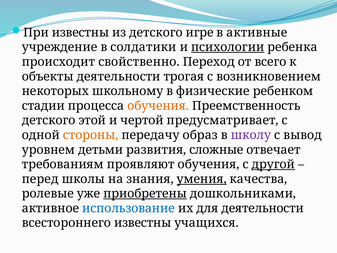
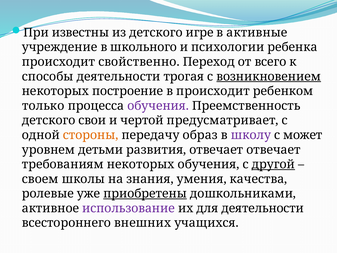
солдатики: солдатики -> школьного (144, 47)
психологии underline: present -> none (228, 47)
объекты: объекты -> способы (48, 76)
возникновением underline: none -> present (269, 76)
школьному: школьному -> построение (128, 91)
в физические: физические -> происходит (213, 91)
стадии: стадии -> только (43, 106)
обучения colour: orange -> purple (158, 106)
этой: этой -> свои (92, 120)
вывод: вывод -> может (303, 135)
развития сложные: сложные -> отвечает (216, 150)
требованиям проявляют: проявляют -> некоторых (141, 164)
перед: перед -> своем (40, 179)
умения underline: present -> none (202, 179)
использование colour: blue -> purple (129, 208)
всестороннего известны: известны -> внешних (143, 223)
